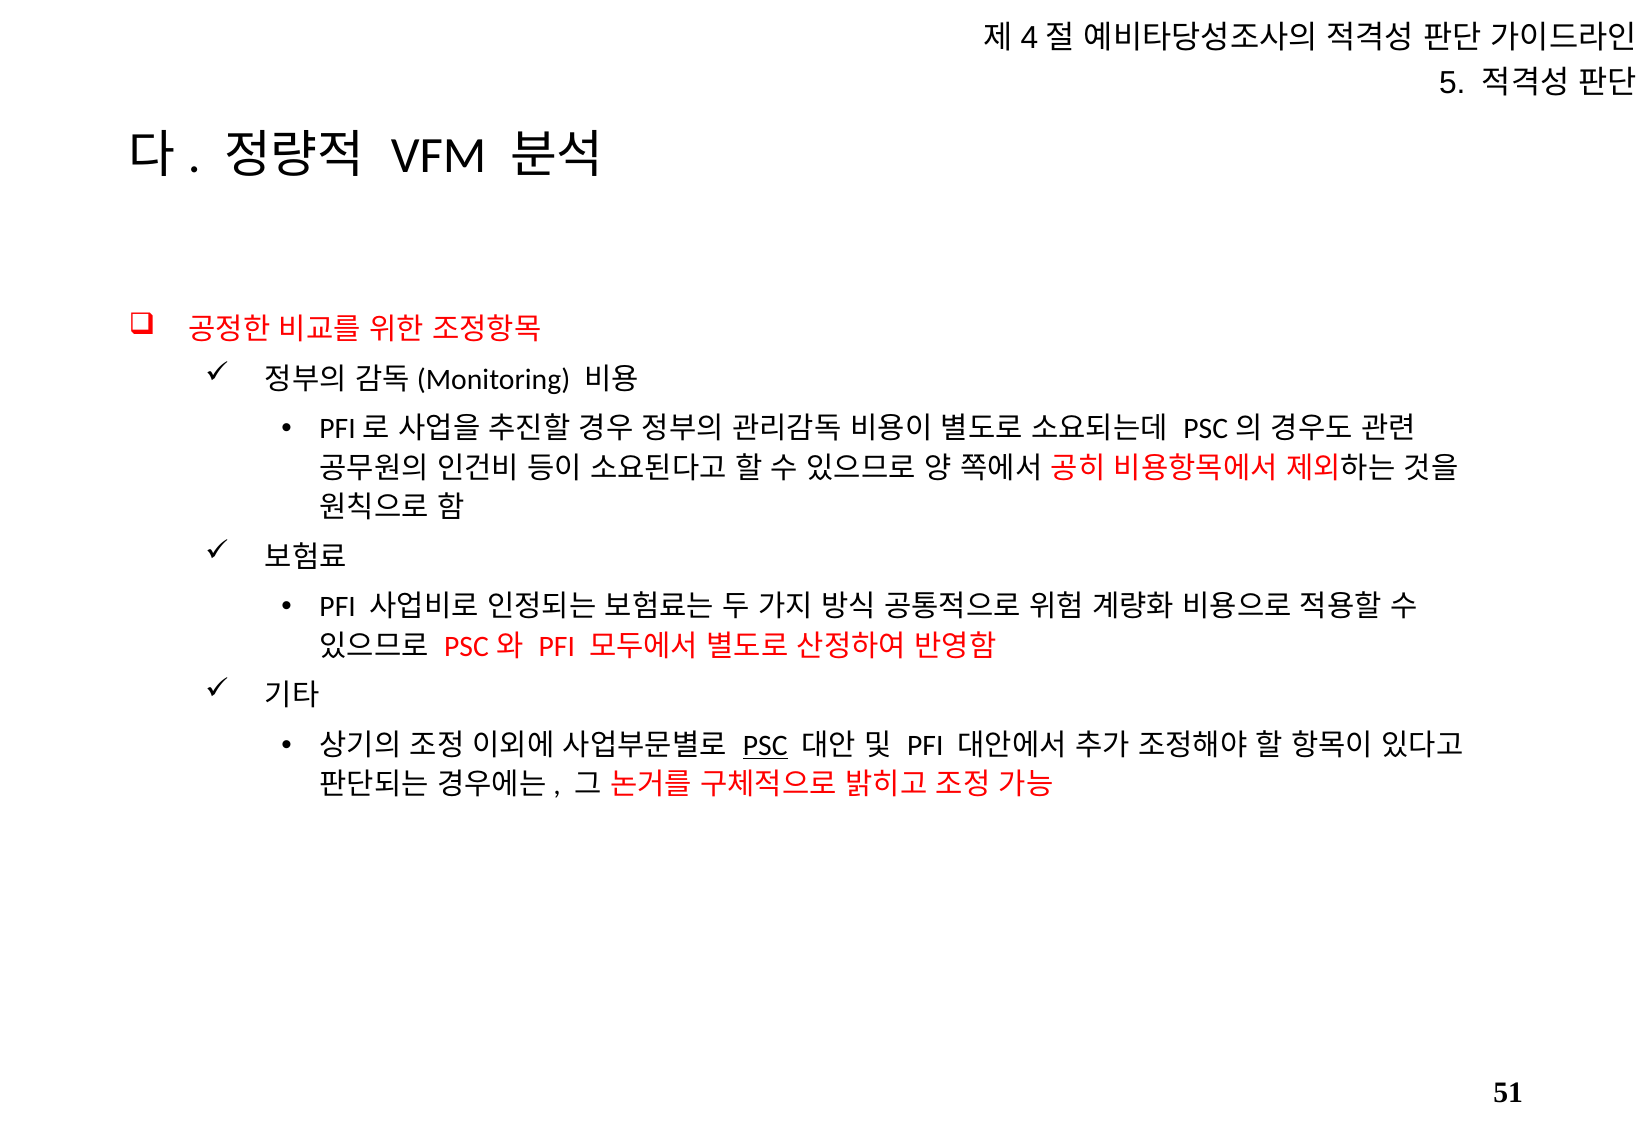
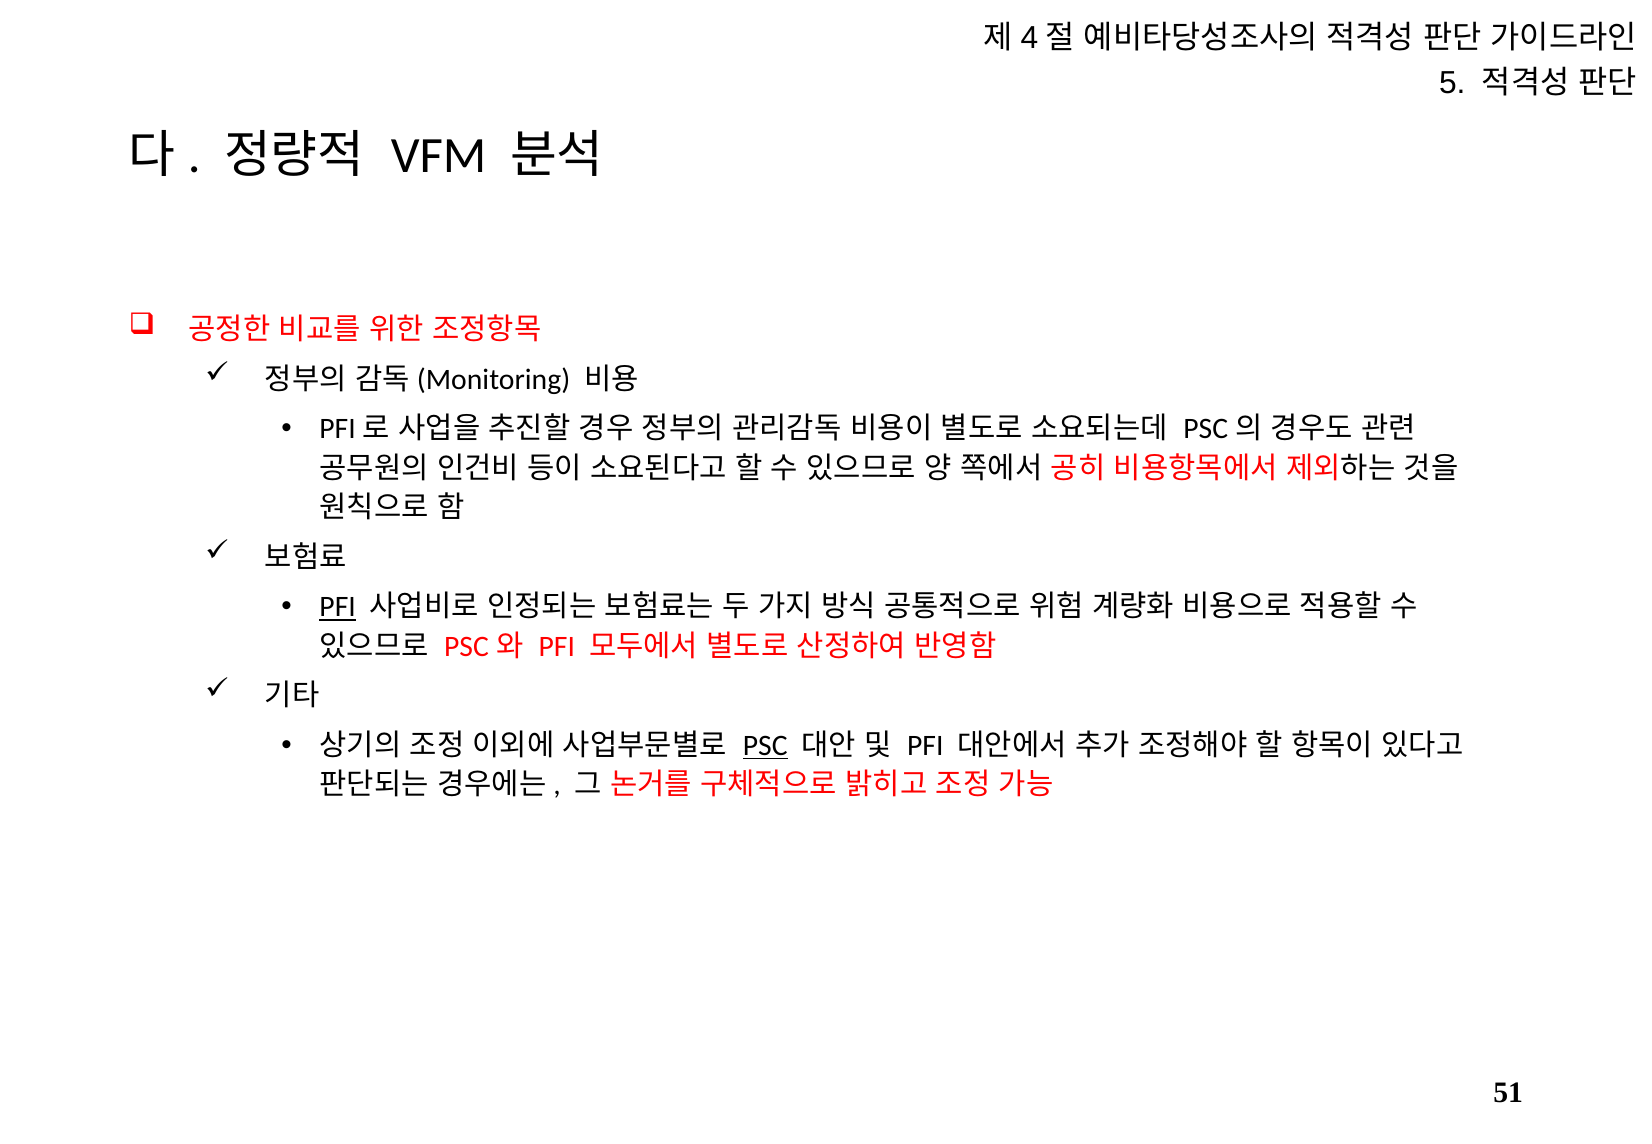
PFI underline: none -> present (338, 607)
